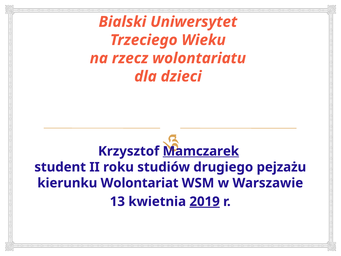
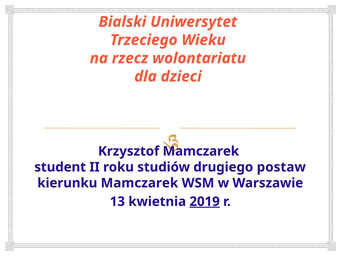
Mamczarek underline: present -> none (201, 151)
pejzażu: pejzażu -> postaw (281, 167)
kierunku Wolontariat: Wolontariat -> Mamczarek (139, 183)
